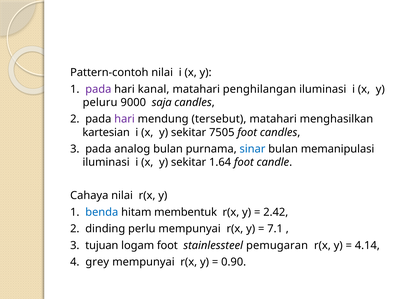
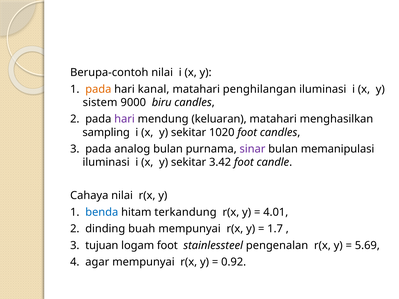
Pattern-contoh: Pattern-contoh -> Berupa-contoh (109, 73)
pada colour: purple -> orange (98, 89)
peluru: peluru -> sistem (100, 103)
saja: saja -> biru (162, 103)
tersebut: tersebut -> keluaran (219, 119)
kartesian: kartesian -> sampling (106, 132)
7505: 7505 -> 1020 (222, 132)
sinar colour: blue -> purple (252, 149)
1.64: 1.64 -> 3.42 (220, 162)
membentuk: membentuk -> terkandung (185, 212)
2.42: 2.42 -> 4.01 (276, 212)
perlu: perlu -> buah (142, 229)
7.1: 7.1 -> 1.7 (275, 229)
pemugaran: pemugaran -> pengenalan (277, 246)
4.14: 4.14 -> 5.69 (367, 246)
grey: grey -> agar (97, 262)
0.90: 0.90 -> 0.92 (234, 262)
